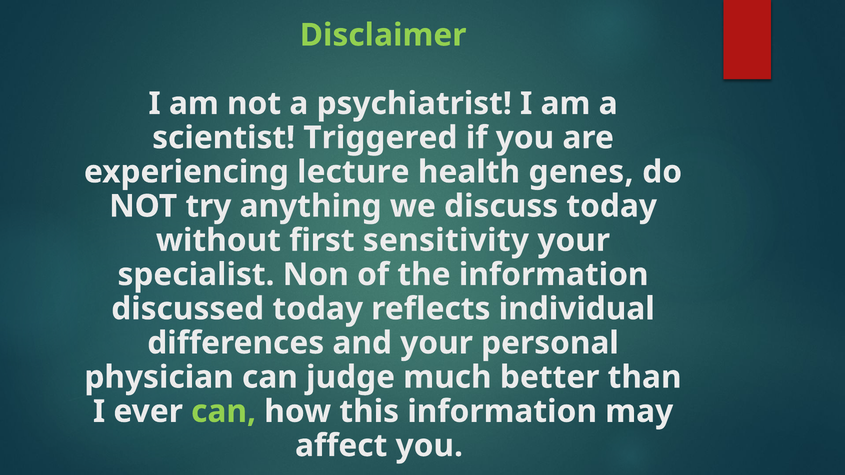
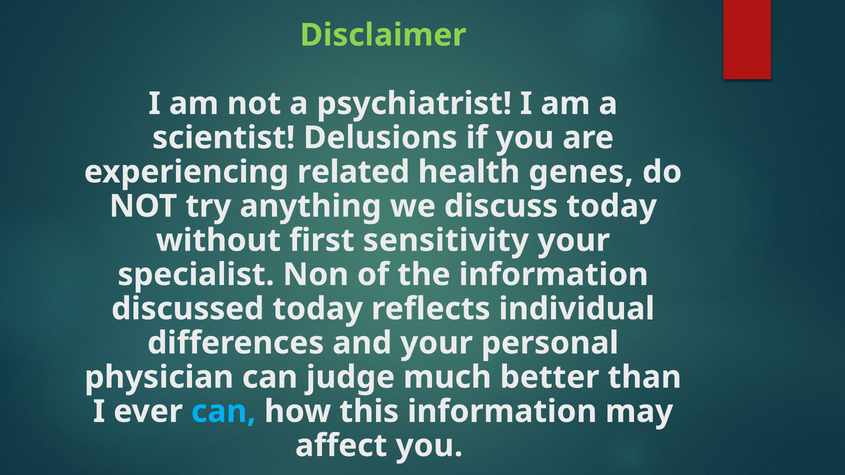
Triggered: Triggered -> Delusions (380, 138)
lecture: lecture -> related (353, 172)
can colour: light green -> light blue (224, 412)
